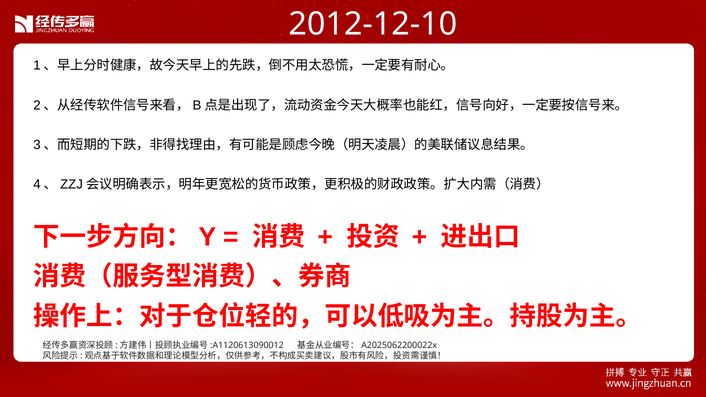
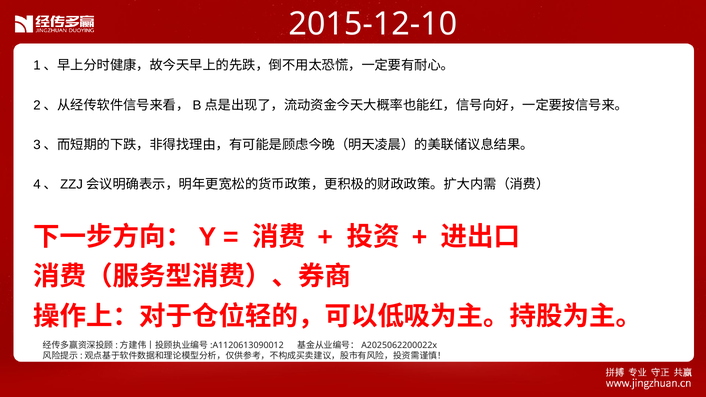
2012-12-10: 2012-12-10 -> 2015-12-10 (373, 24)
